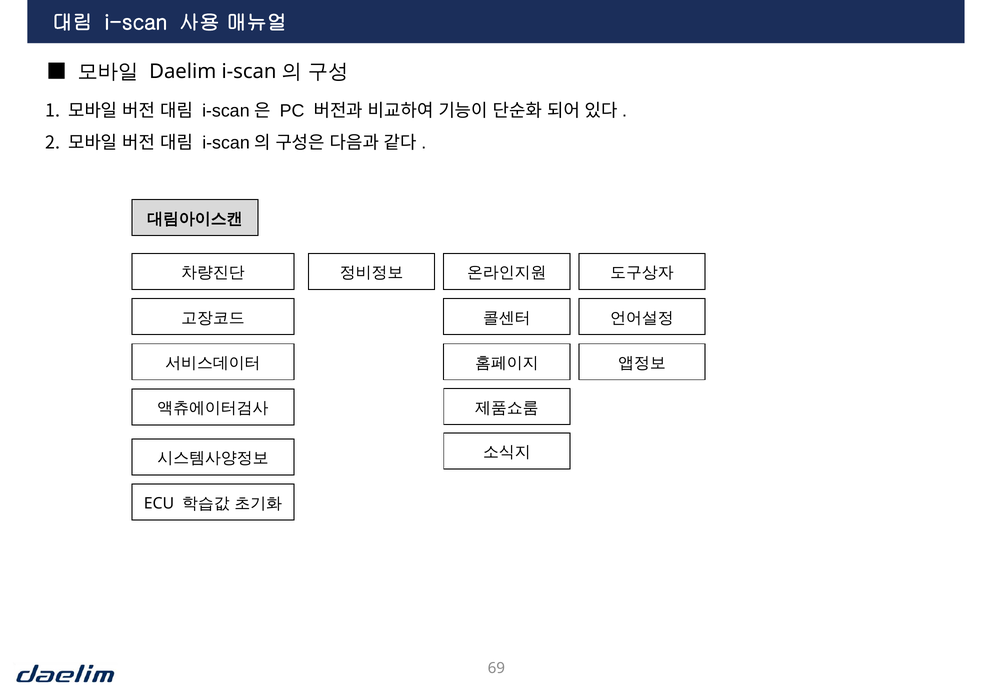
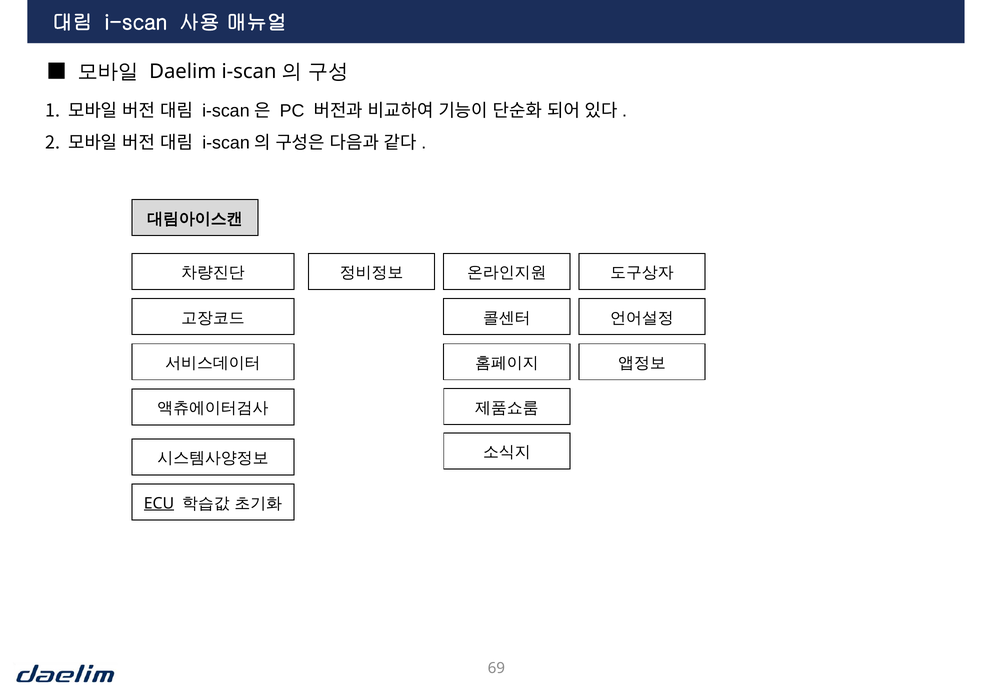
ECU underline: none -> present (159, 503)
